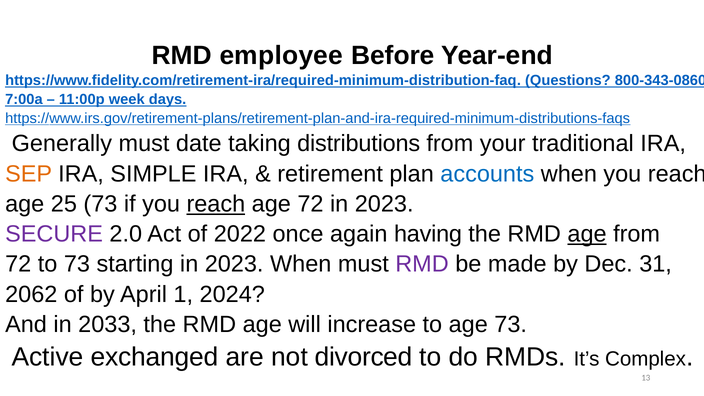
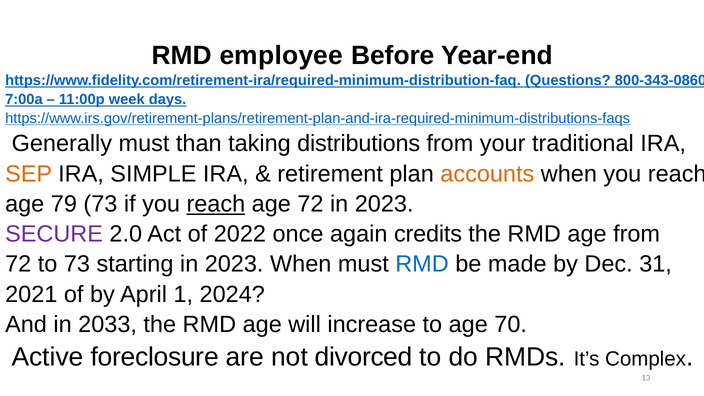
date: date -> than (199, 144)
accounts colour: blue -> orange (487, 174)
25: 25 -> 79 (64, 204)
having: having -> credits (428, 234)
age underline: present -> none (587, 234)
RMD colour: purple -> blue (422, 264)
2062: 2062 -> 2021 (31, 294)
age 73: 73 -> 70 (511, 324)
exchanged: exchanged -> foreclosure (155, 357)
